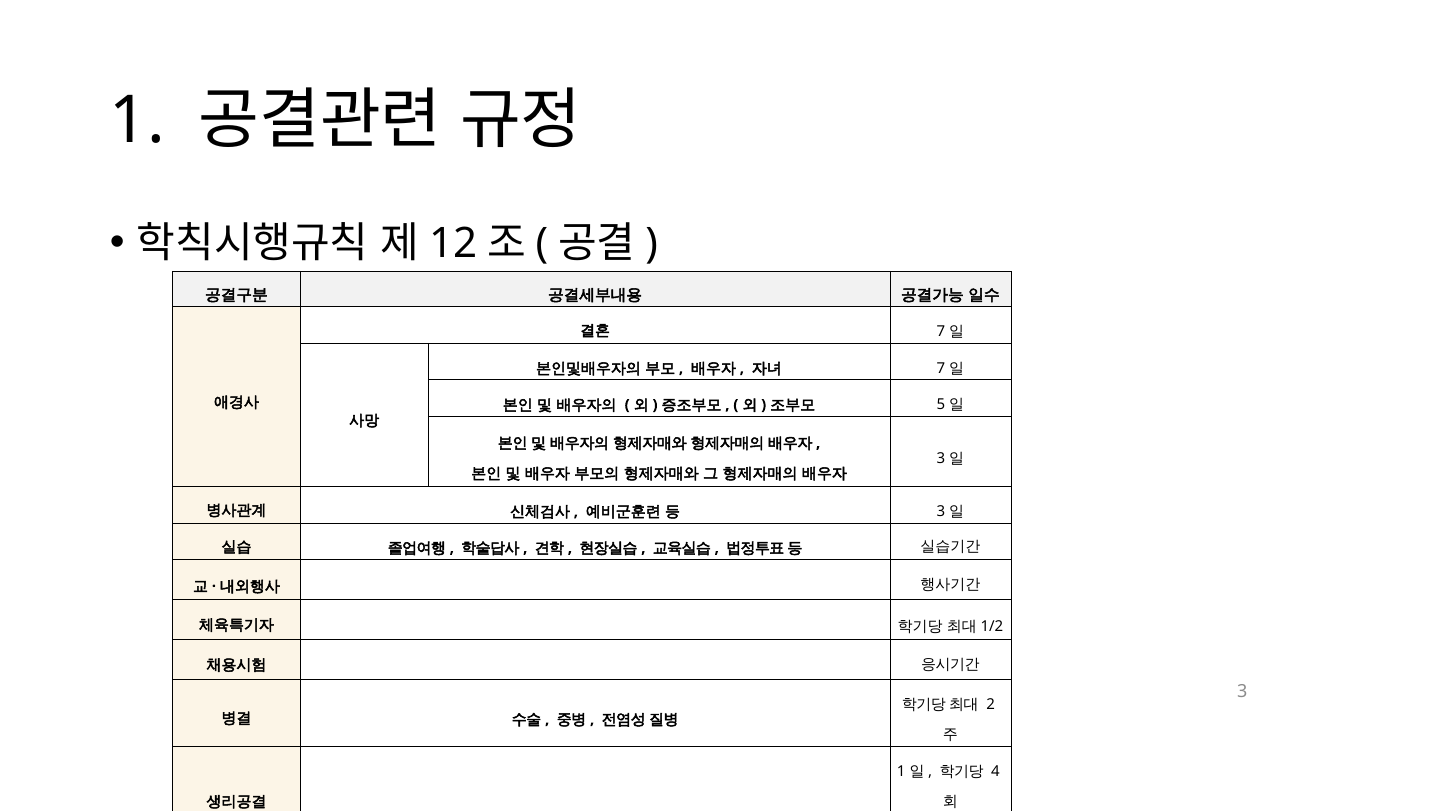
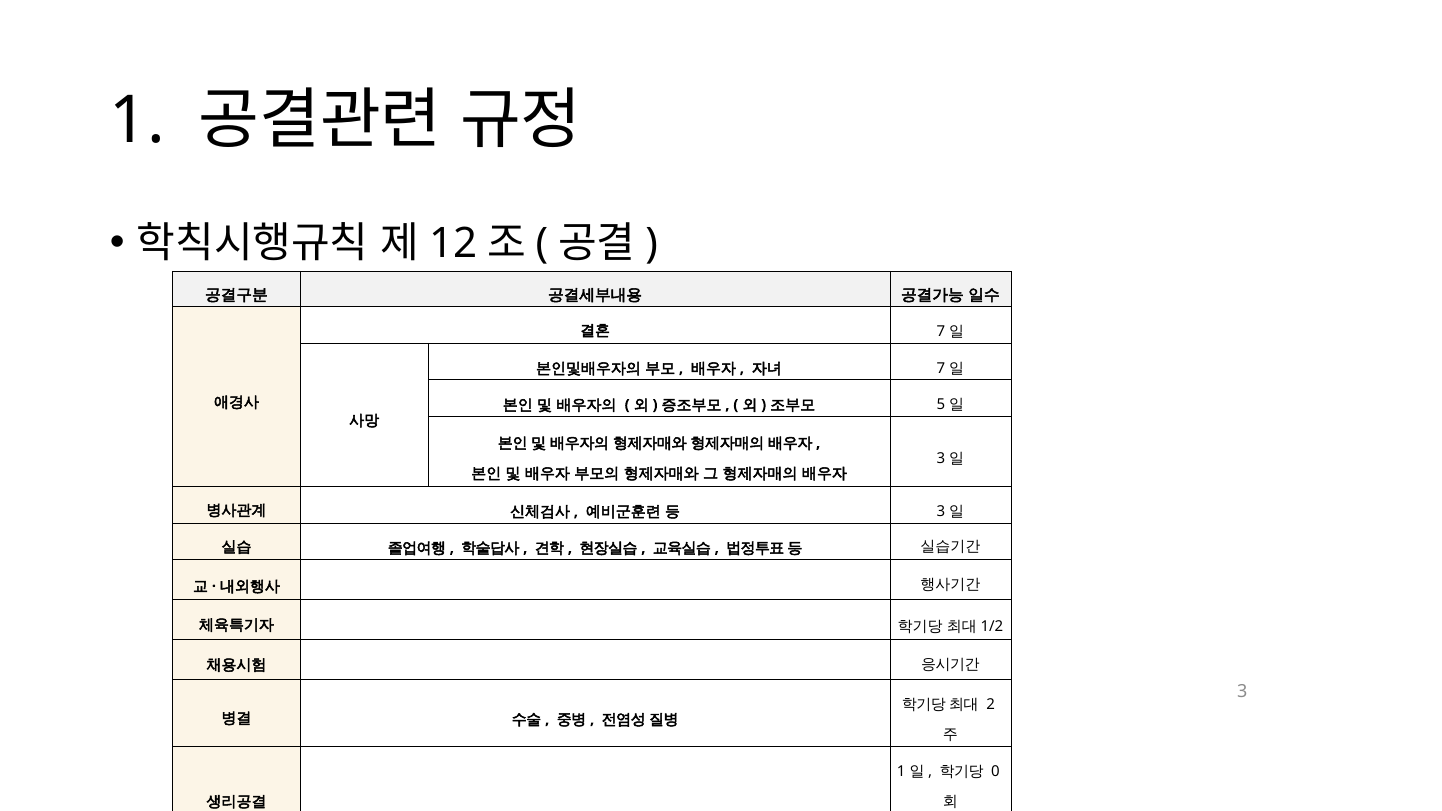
4: 4 -> 0 (995, 771)
